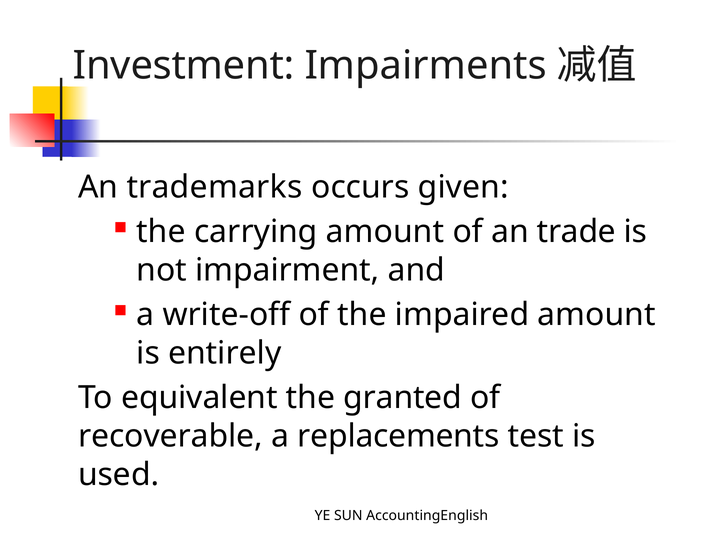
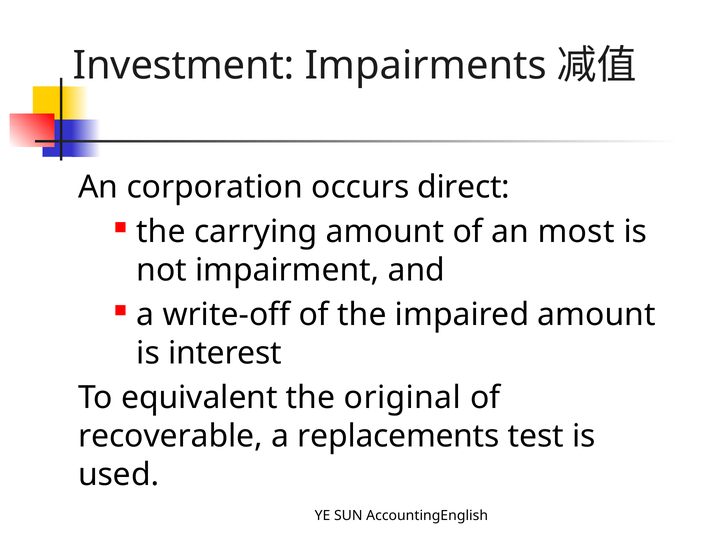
trademarks: trademarks -> corporation (215, 187)
given: given -> direct (464, 187)
trade: trade -> most (576, 232)
entirely: entirely -> interest (225, 353)
granted: granted -> original (402, 398)
